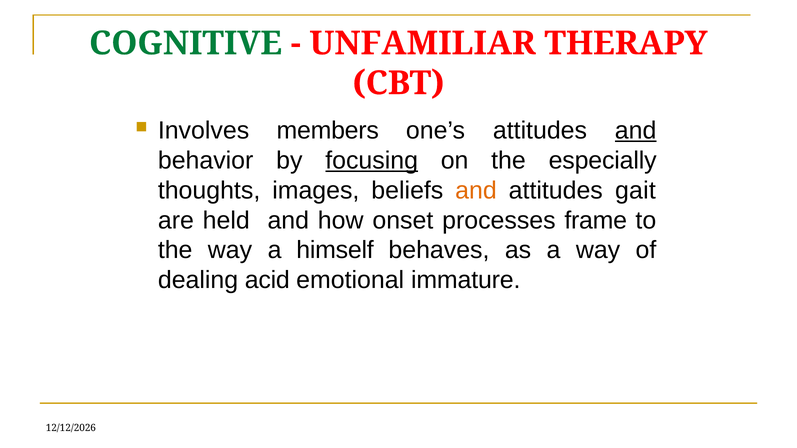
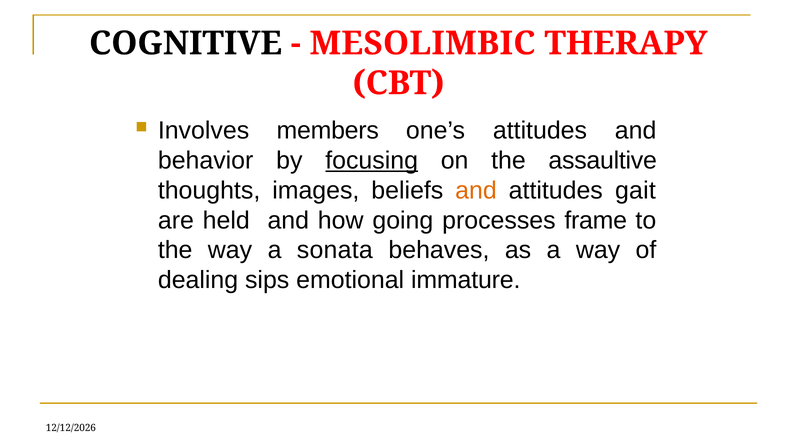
COGNITIVE colour: green -> black (186, 43)
UNFAMILIAR: UNFAMILIAR -> MESOLIMBIC (422, 43)
and underline: present -> none (636, 131)
especially: especially -> assaultive (603, 161)
onset: onset -> going (403, 221)
himself: himself -> sonata (335, 250)
acid: acid -> sips (267, 280)
